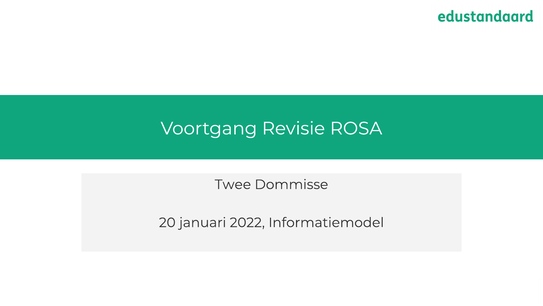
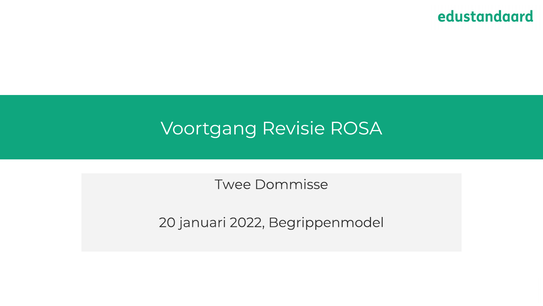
Informatiemodel: Informatiemodel -> Begrippenmodel (326, 222)
